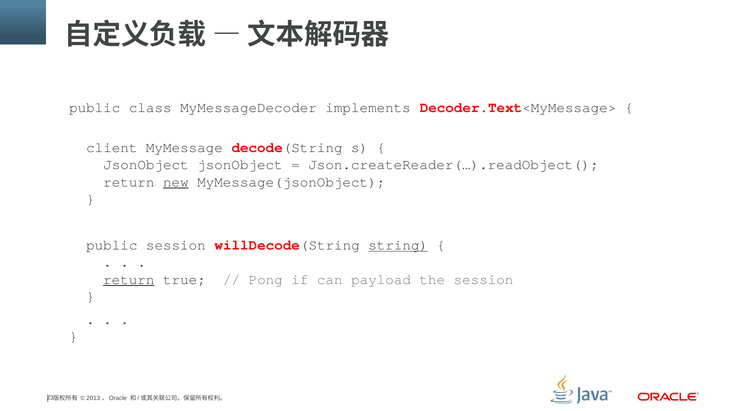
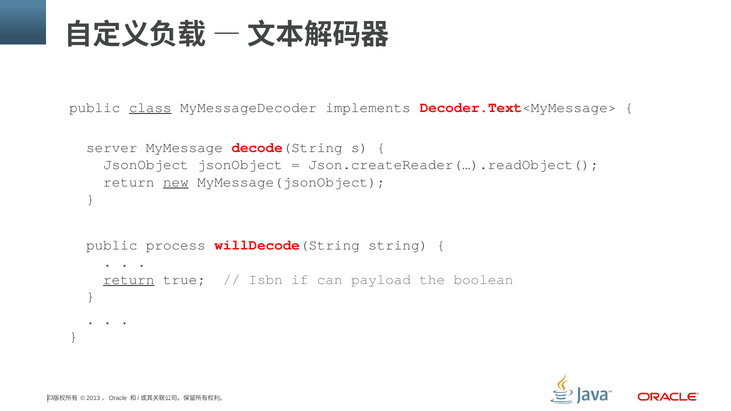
class underline: none -> present (150, 108)
client: client -> server (112, 148)
public session: session -> process (176, 245)
string underline: present -> none (398, 245)
Pong: Pong -> Isbn (266, 279)
the session: session -> boolean (484, 279)
